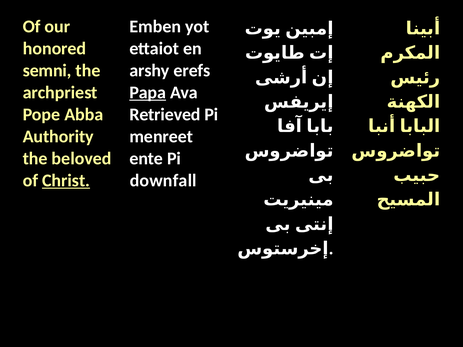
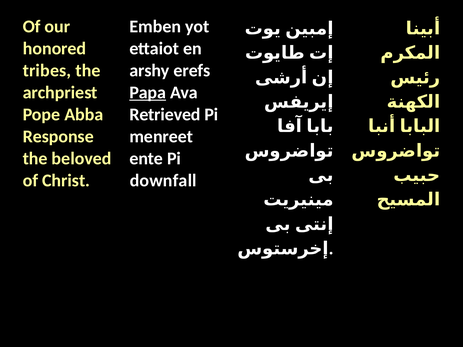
semni: semni -> tribes (47, 71)
Authority: Authority -> Response (58, 137)
Christ underline: present -> none (66, 181)
